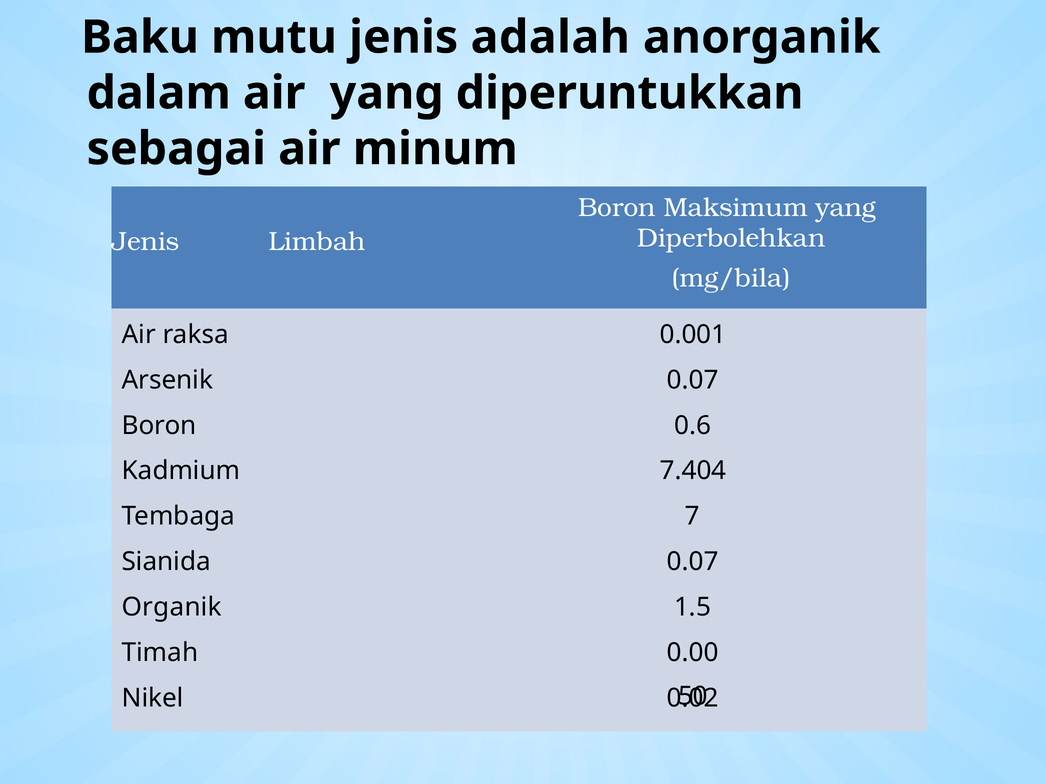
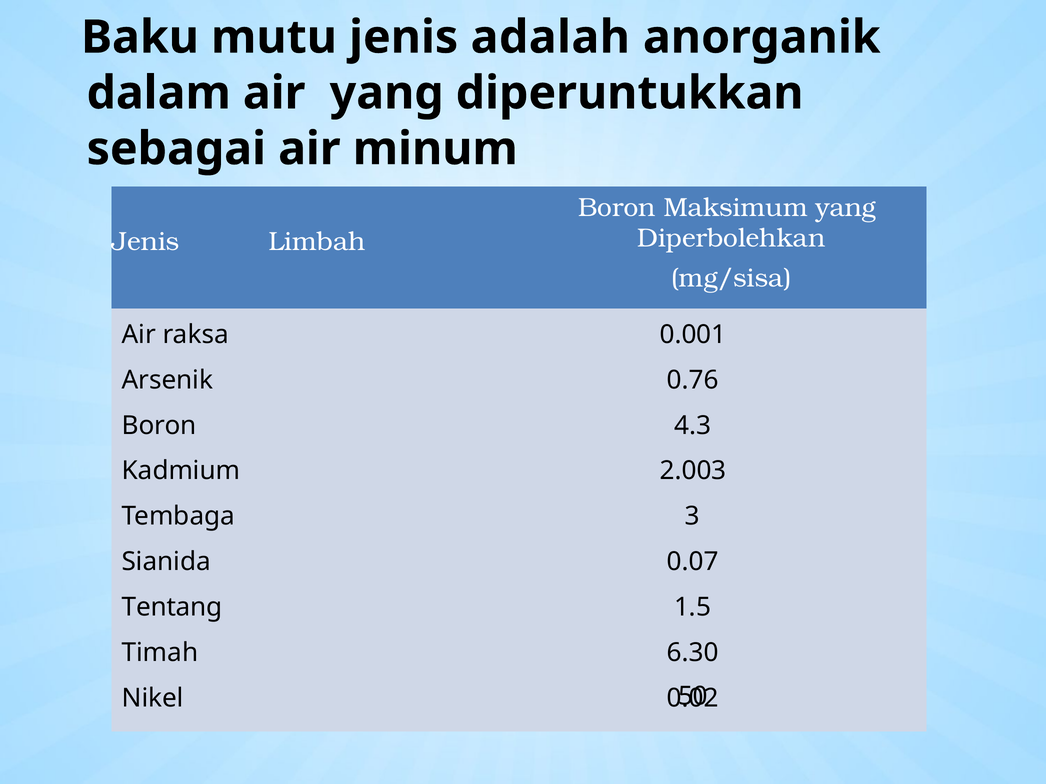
mg/bila: mg/bila -> mg/sisa (731, 278)
Arsenik 0.07: 0.07 -> 0.76 (693, 380)
0.6: 0.6 -> 4.3 (693, 426)
7.404: 7.404 -> 2.003 (693, 471)
Tembaga 7: 7 -> 3 (692, 517)
Organik: Organik -> Tentang (172, 608)
0.00: 0.00 -> 6.30 (693, 653)
